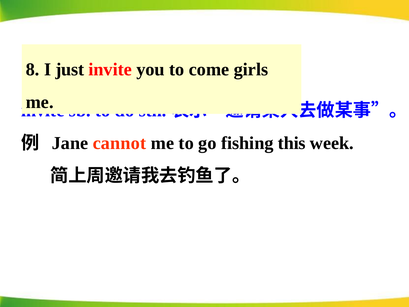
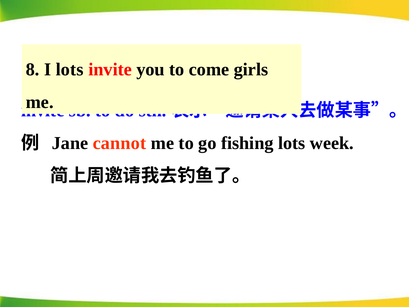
I just: just -> lots (70, 69)
fishing this: this -> lots (292, 143)
